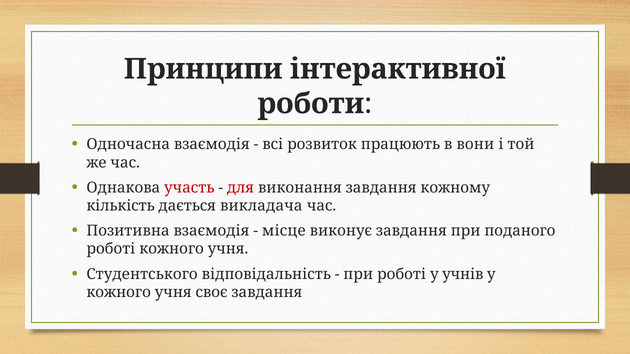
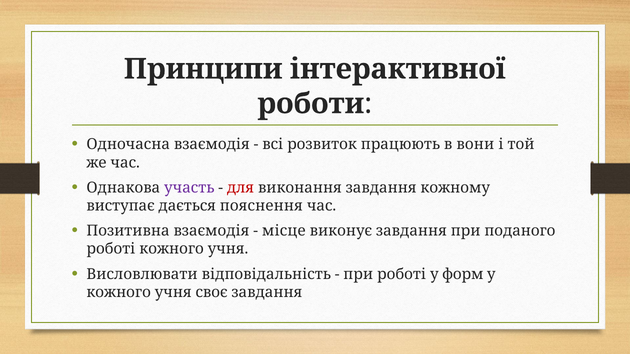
участь colour: red -> purple (189, 188)
кількість: кількість -> виступає (121, 206)
викладача: викладача -> пояснення (261, 206)
Студентського: Студентського -> Висловлювати (142, 274)
учнів: учнів -> форм (463, 274)
